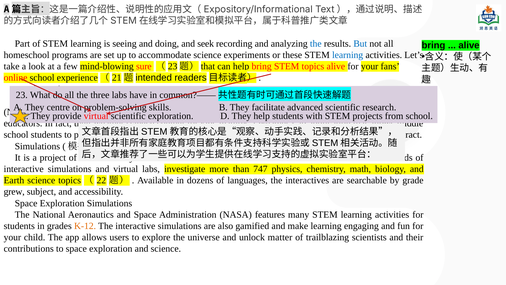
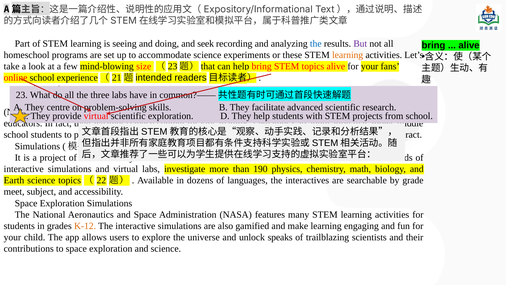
But colour: blue -> purple (360, 44)
learning colour: blue -> orange (348, 55)
sure: sure -> size (144, 66)
747: 747 -> 190 (260, 169)
grew: grew -> meet (14, 192)
matter: matter -> speaks (280, 237)
